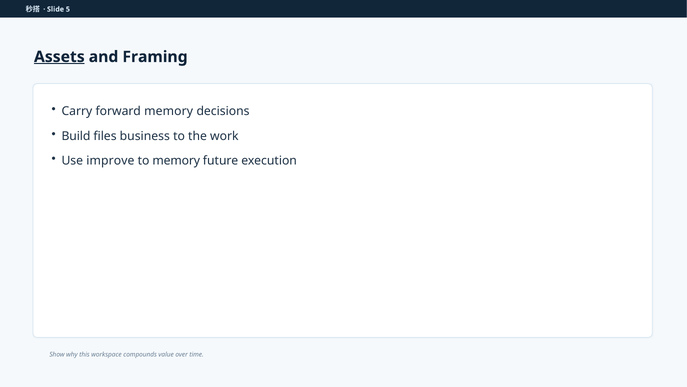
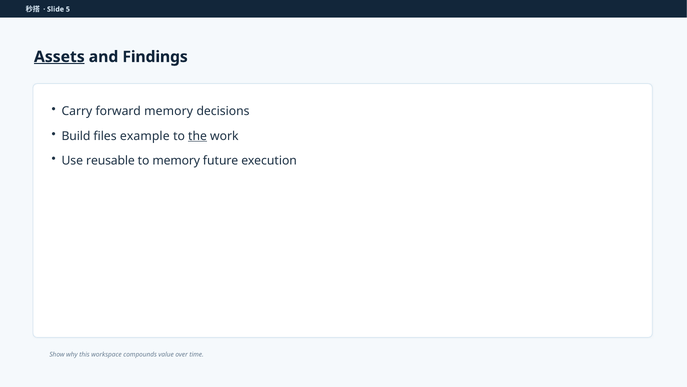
Framing: Framing -> Findings (155, 57)
business: business -> example (145, 136)
the underline: none -> present (198, 136)
improve: improve -> reusable (110, 160)
